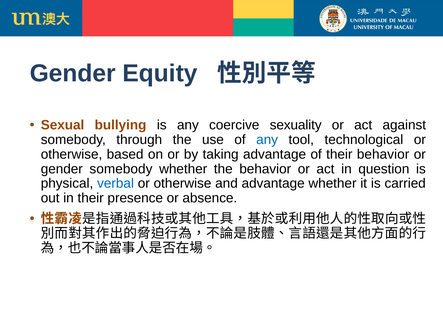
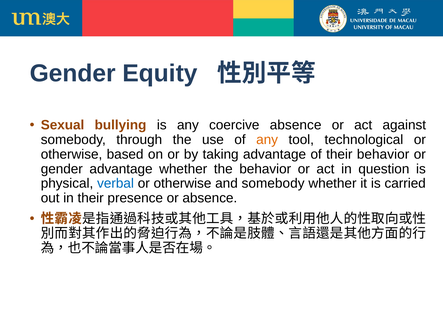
coercive sexuality: sexuality -> absence (296, 125)
any colour: blue -> orange (267, 140)
gender somebody: somebody -> advantage (121, 169)
and advantage: advantage -> somebody (273, 184)
